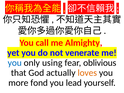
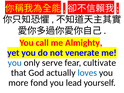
using: using -> serve (52, 63)
oblivious: oblivious -> cultivate (100, 63)
loves colour: orange -> blue (87, 73)
